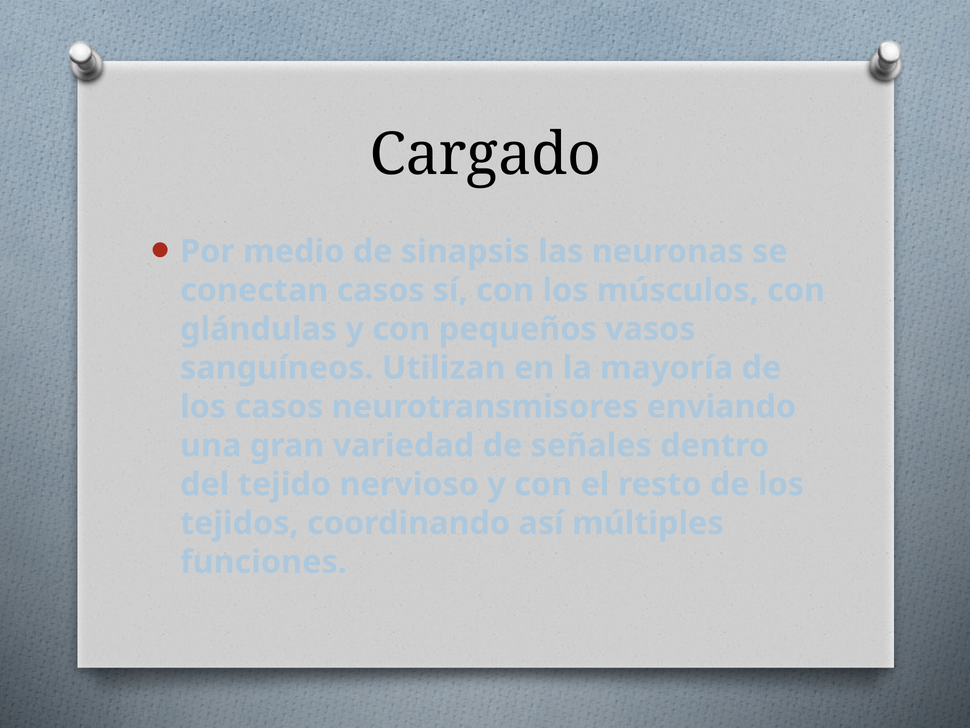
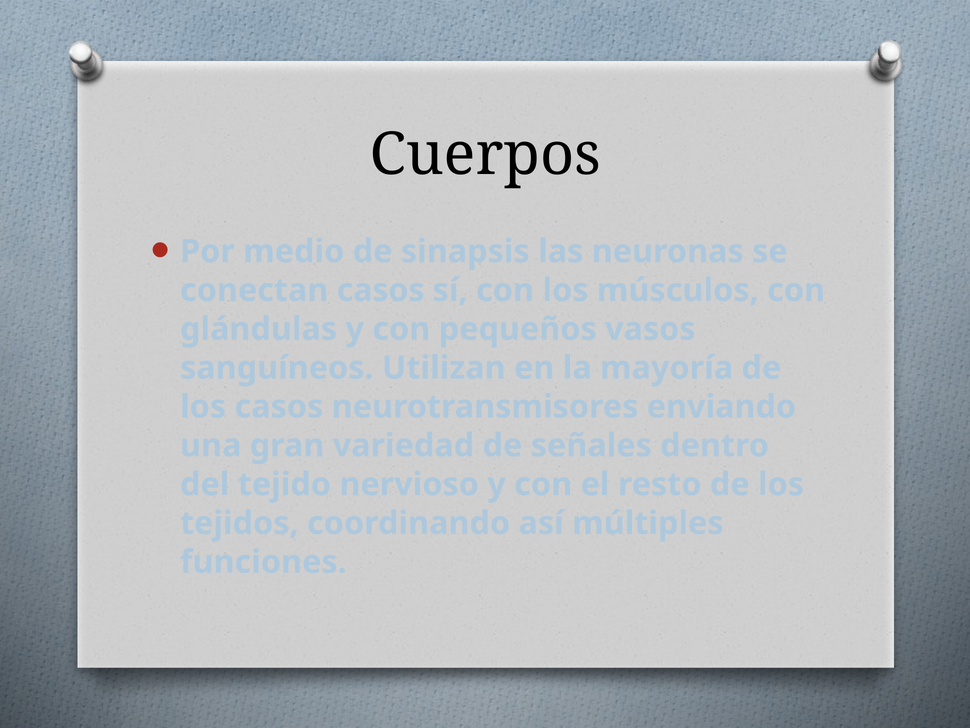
Cargado: Cargado -> Cuerpos (485, 155)
